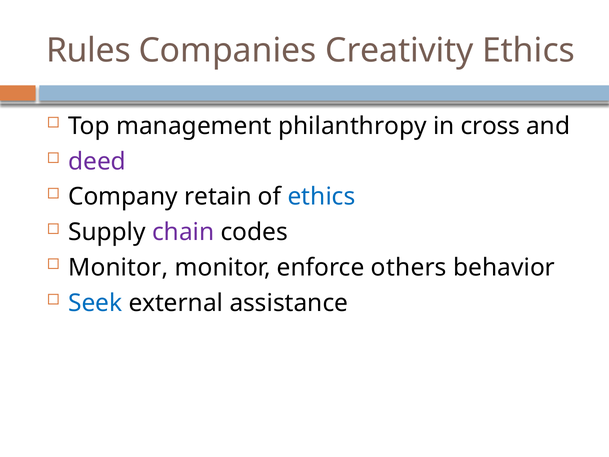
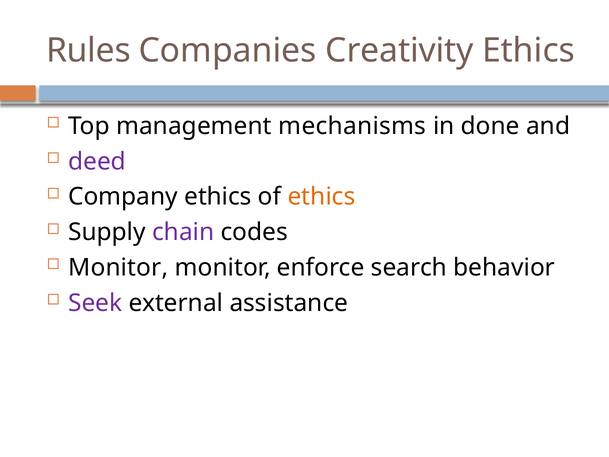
philanthropy: philanthropy -> mechanisms (352, 126)
cross: cross -> done (490, 126)
Company retain: retain -> ethics (218, 197)
ethics colour: blue -> orange (322, 197)
others: others -> search (409, 267)
Seek colour: blue -> purple (95, 303)
